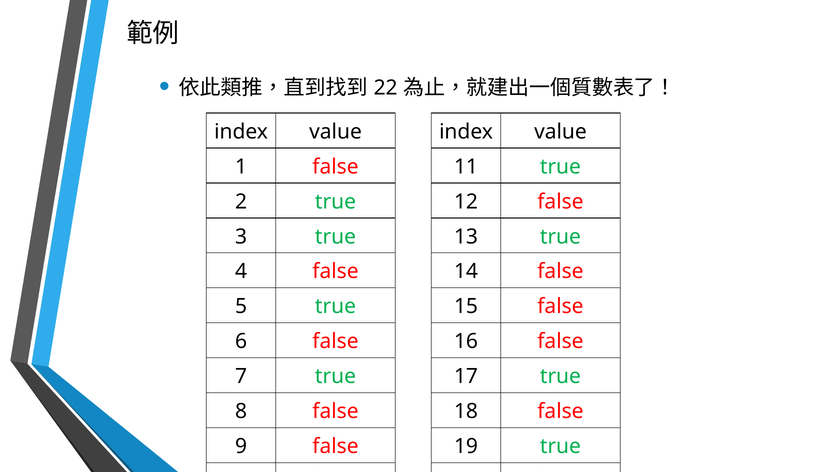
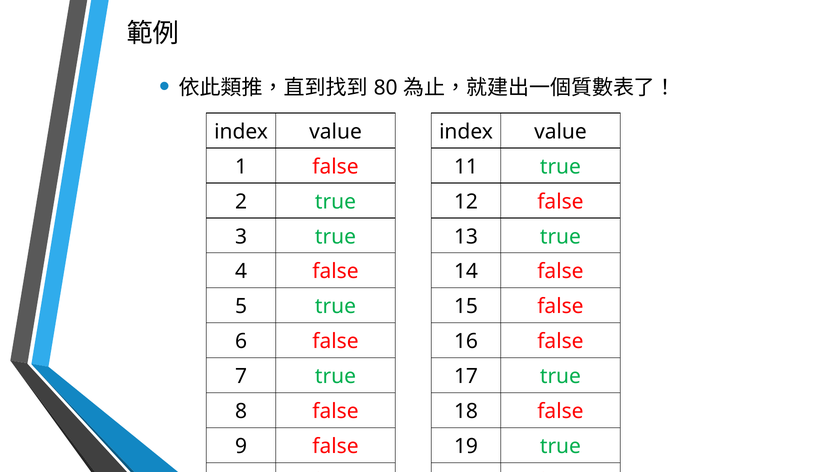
22: 22 -> 80 (386, 88)
